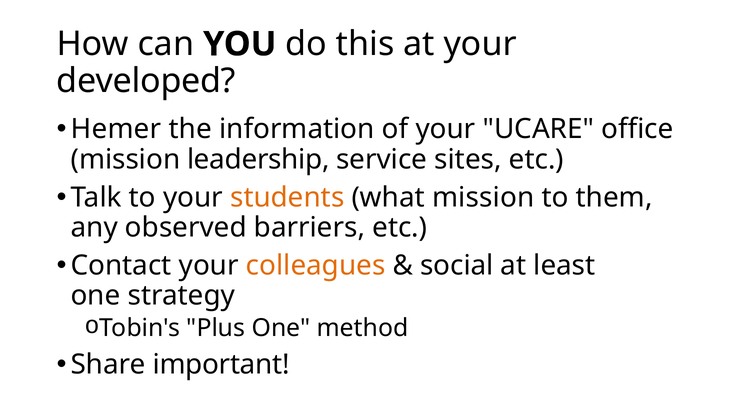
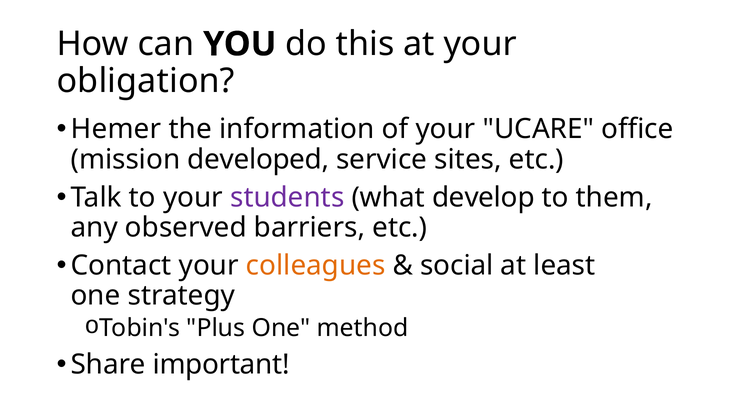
developed: developed -> obligation (146, 81)
leadership: leadership -> developed (258, 159)
students colour: orange -> purple (287, 197)
what mission: mission -> develop (483, 197)
